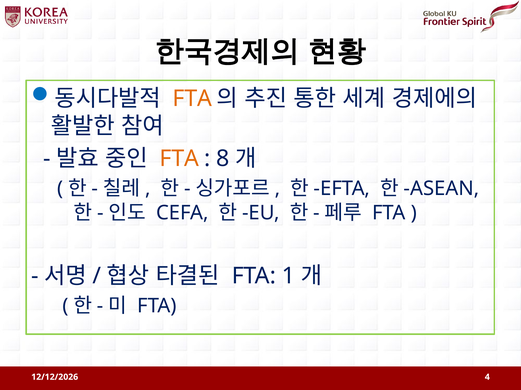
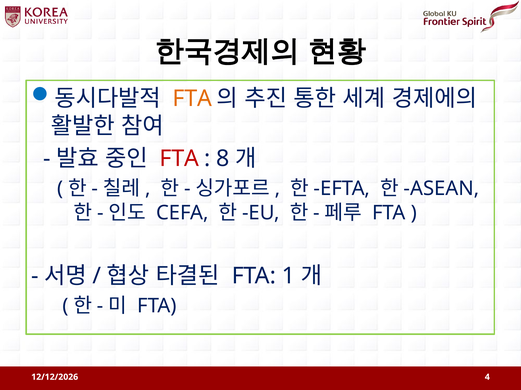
FTA colour: orange -> red (179, 159)
